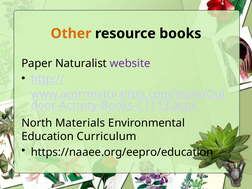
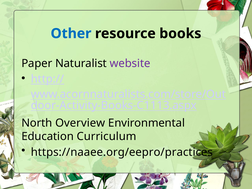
Other colour: orange -> blue (71, 34)
Materials: Materials -> Overview (80, 123)
https://naaee.org/eepro/education: https://naaee.org/eepro/education -> https://naaee.org/eepro/practices (122, 152)
